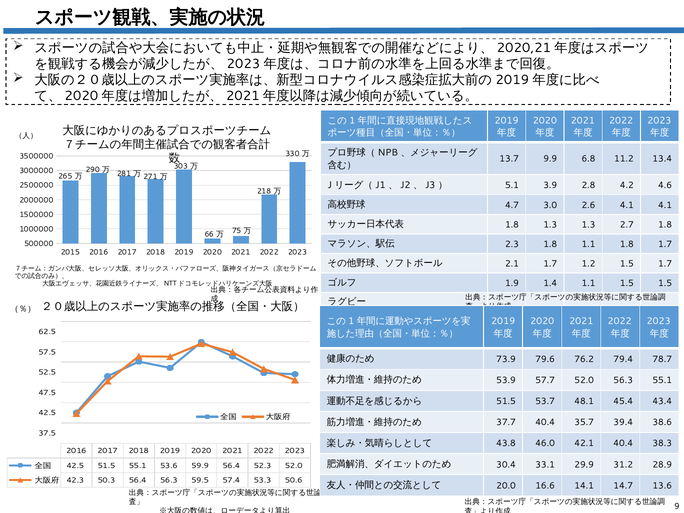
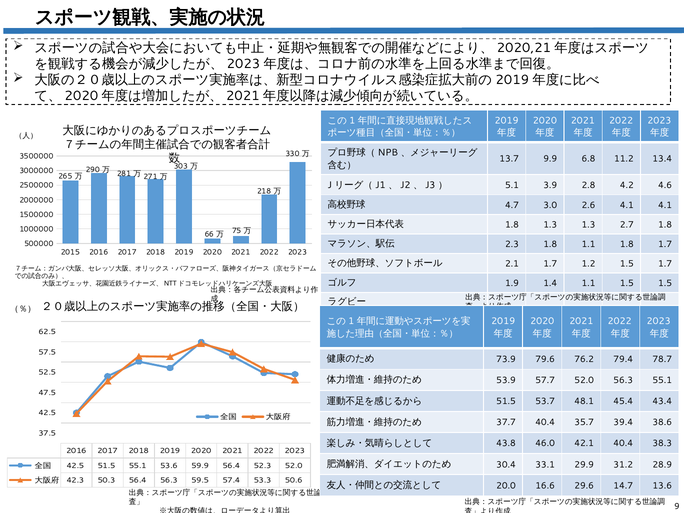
14.1: 14.1 -> 29.6 (584, 486)
